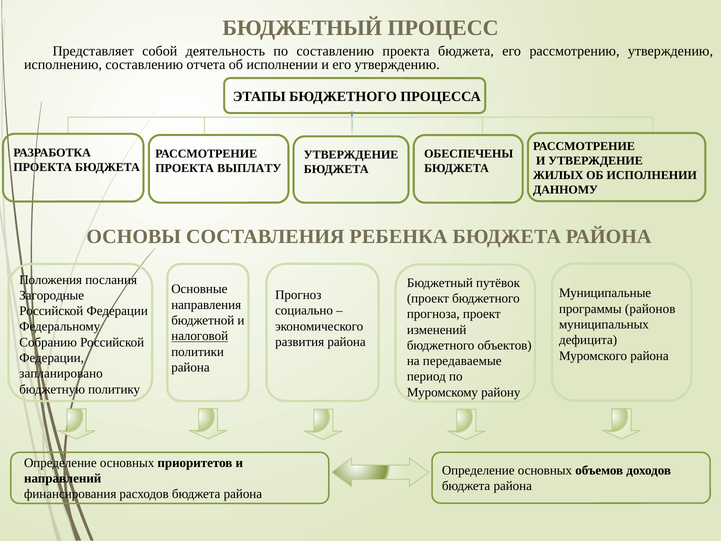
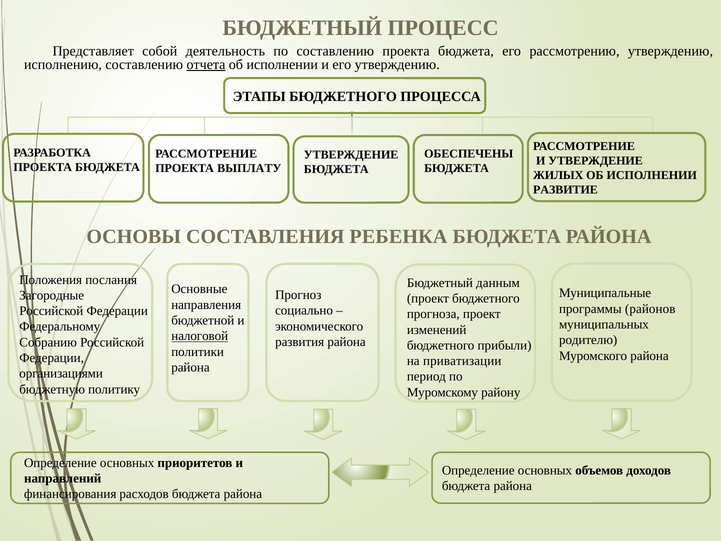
отчета underline: none -> present (206, 64)
ДАННОМУ: ДАННОМУ -> РАЗВИТИЕ (565, 189)
путёвок: путёвок -> данным (498, 283)
дефицита: дефицита -> родителю (588, 340)
объектов: объектов -> прибыли (505, 345)
передаваемые: передаваемые -> приватизации (462, 361)
запланировано: запланировано -> организациями (61, 373)
